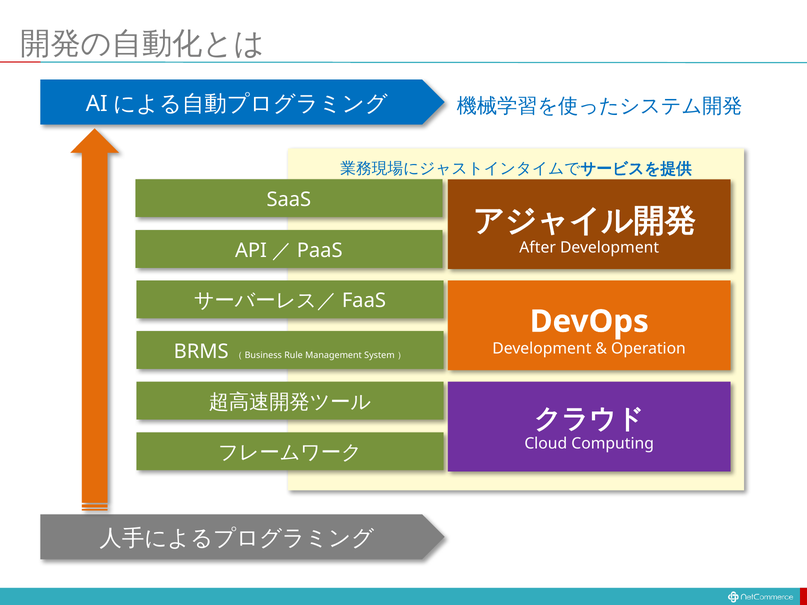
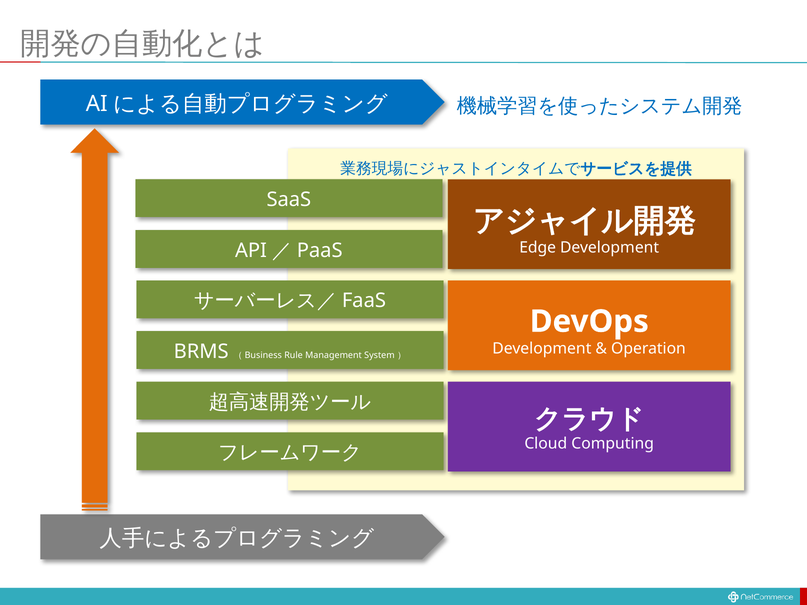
After: After -> Edge (538, 248)
